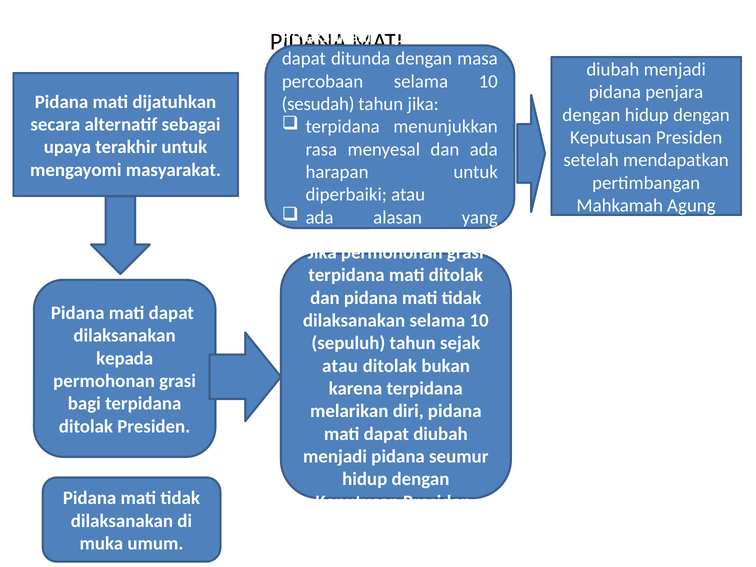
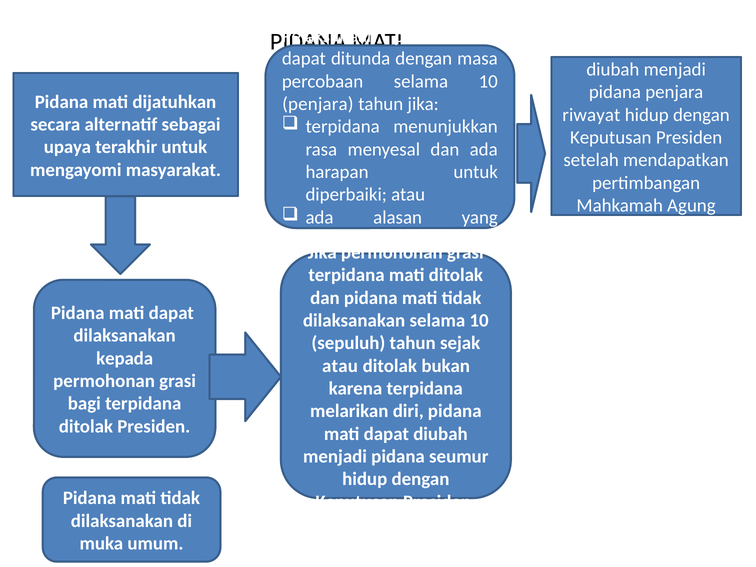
sesudah: sesudah -> penjara (318, 104)
dengan: dengan -> riwayat (591, 115)
